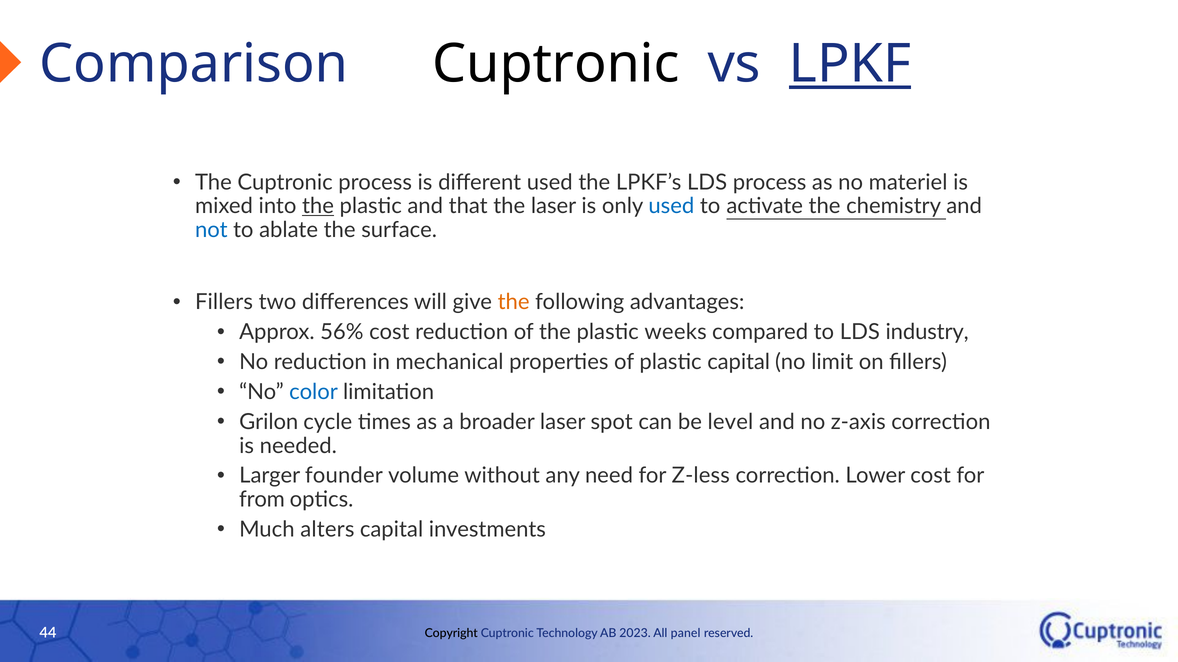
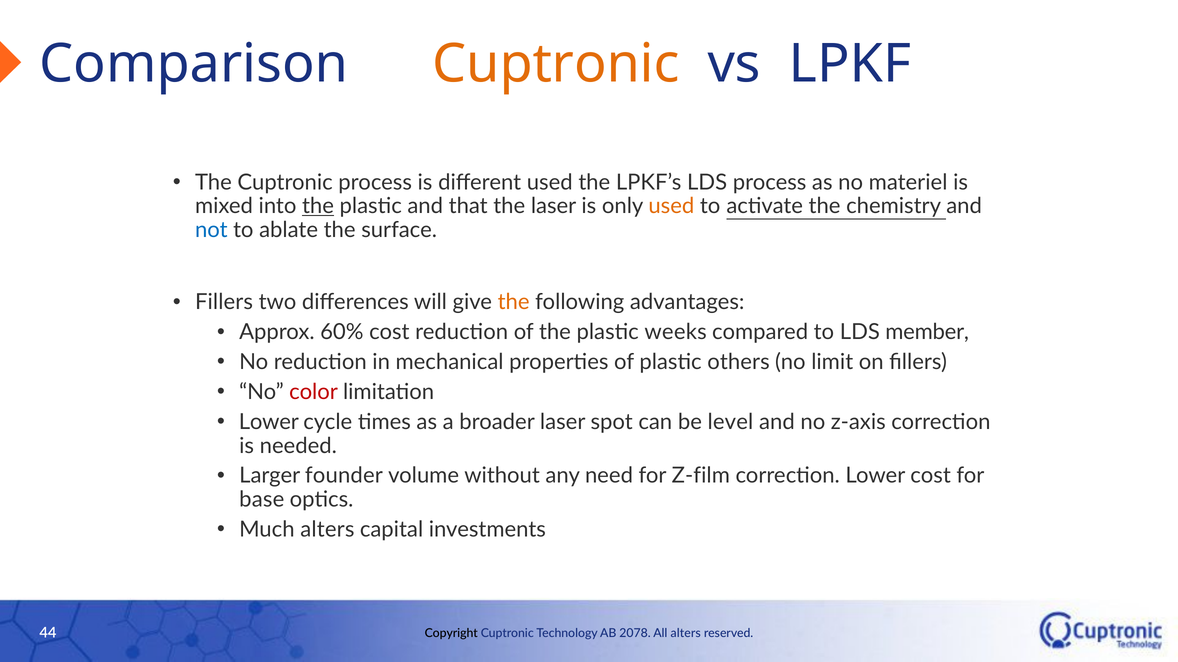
Cuptronic colour: black -> orange (556, 64)
LPKF underline: present -> none (850, 64)
used colour: blue -> orange (671, 206)
56%: 56% -> 60% (342, 332)
industry: industry -> member (927, 332)
plastic capital: capital -> others (739, 362)
color colour: blue -> red (313, 392)
Grilon: Grilon -> Lower (269, 422)
Z-less: Z-less -> Z-film (701, 476)
from: from -> base (262, 500)
2023: 2023 -> 2078 (635, 634)
All panel: panel -> alters (686, 634)
